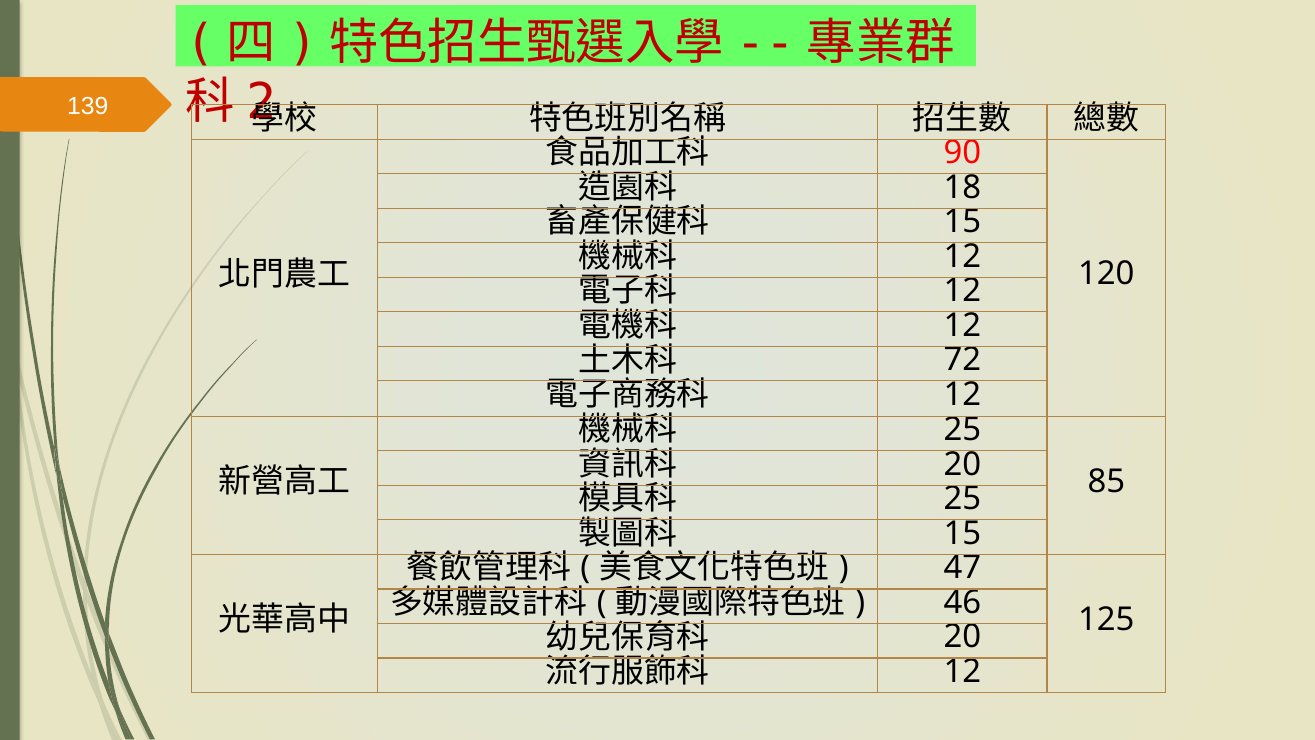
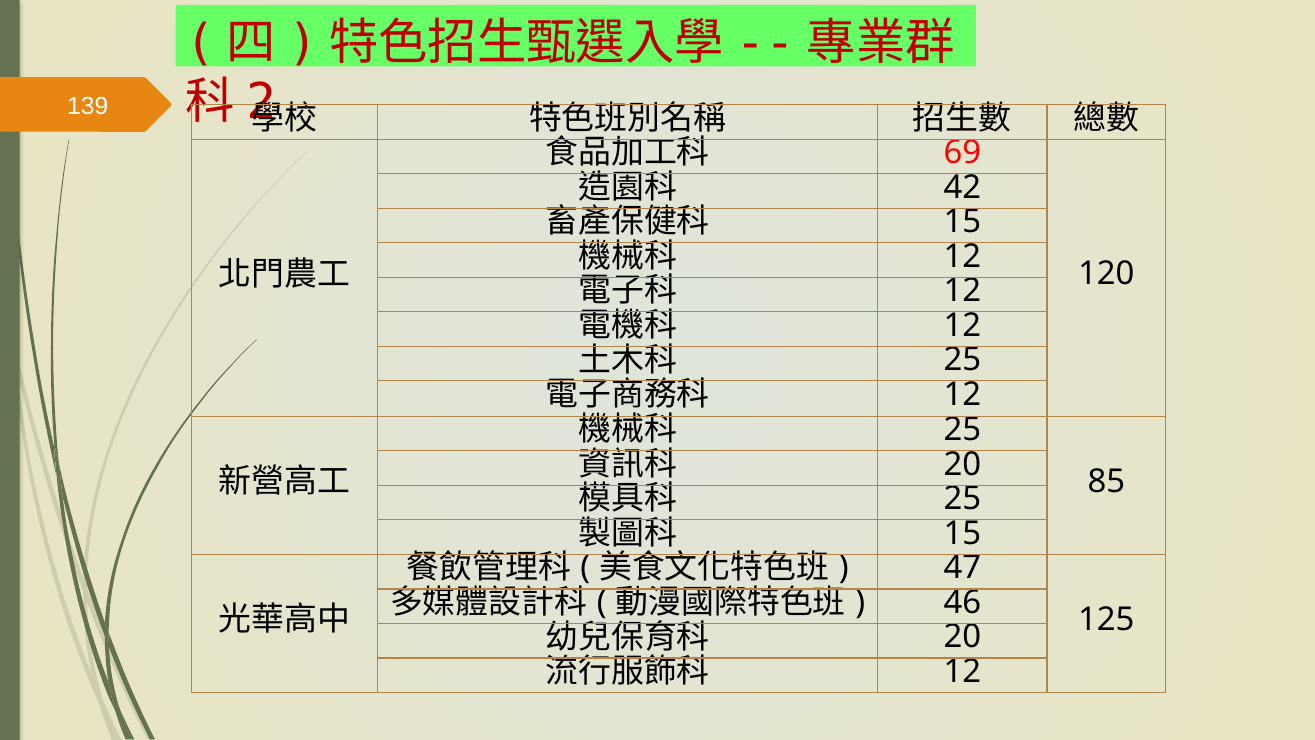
90: 90 -> 69 (962, 153)
18: 18 -> 42 (962, 187)
72: 72 -> 25 (962, 360)
